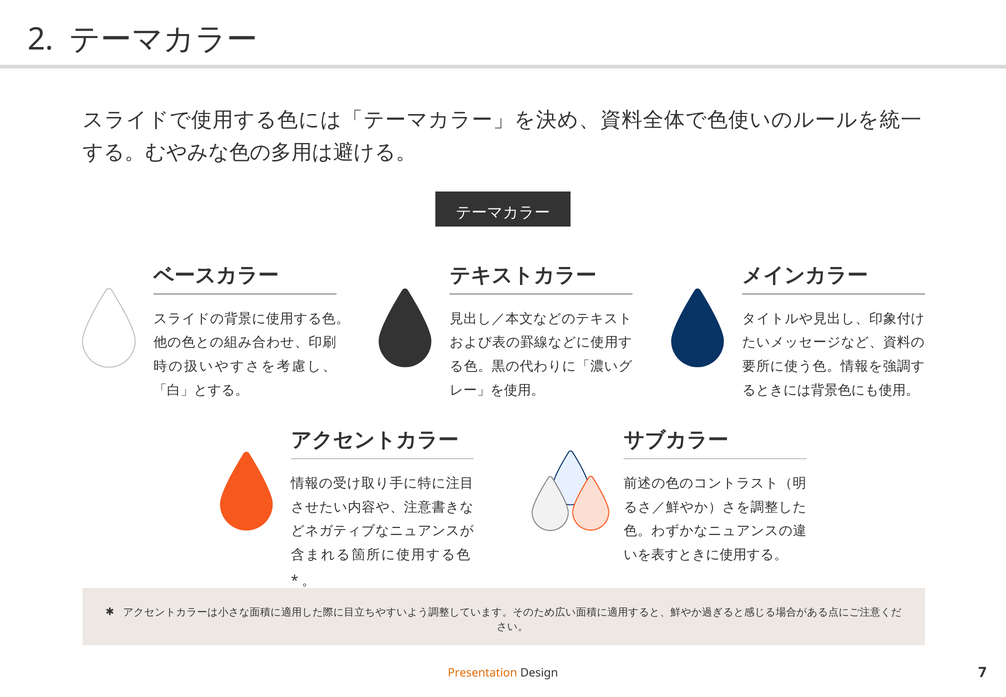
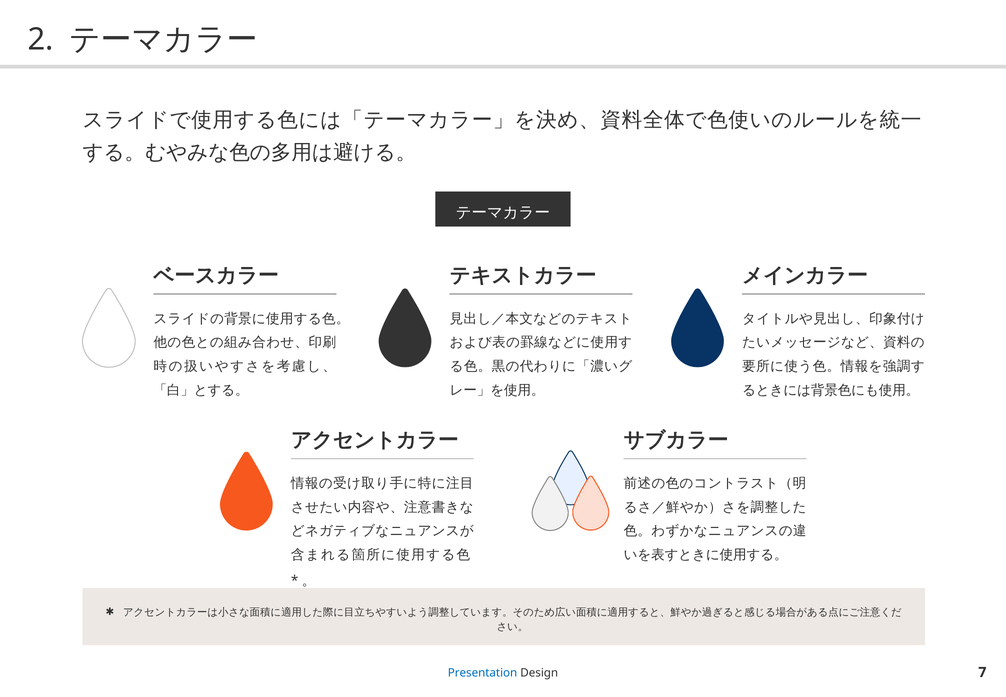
Presentation colour: orange -> blue (483, 672)
